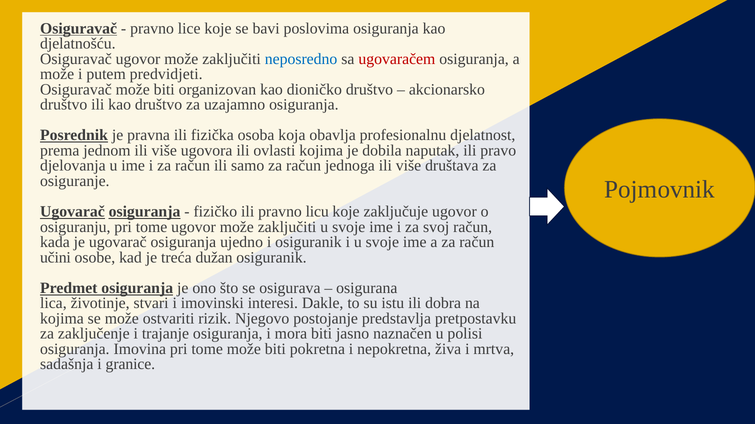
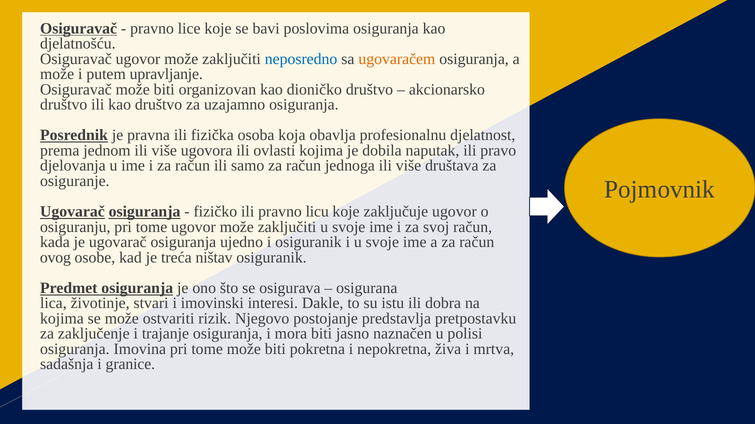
ugovaračem colour: red -> orange (397, 59)
predvidjeti: predvidjeti -> upravljanje (166, 74)
učini: učini -> ovog (55, 258)
dužan: dužan -> ništav (214, 258)
